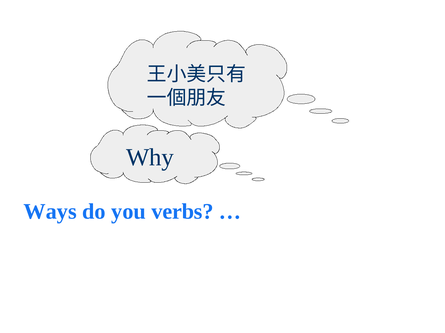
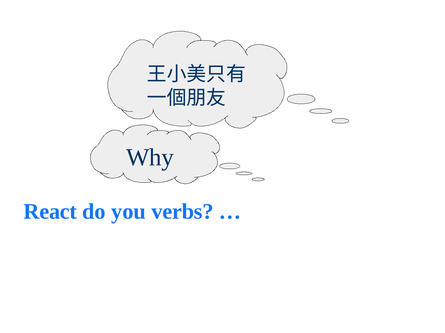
Ways: Ways -> React (50, 212)
